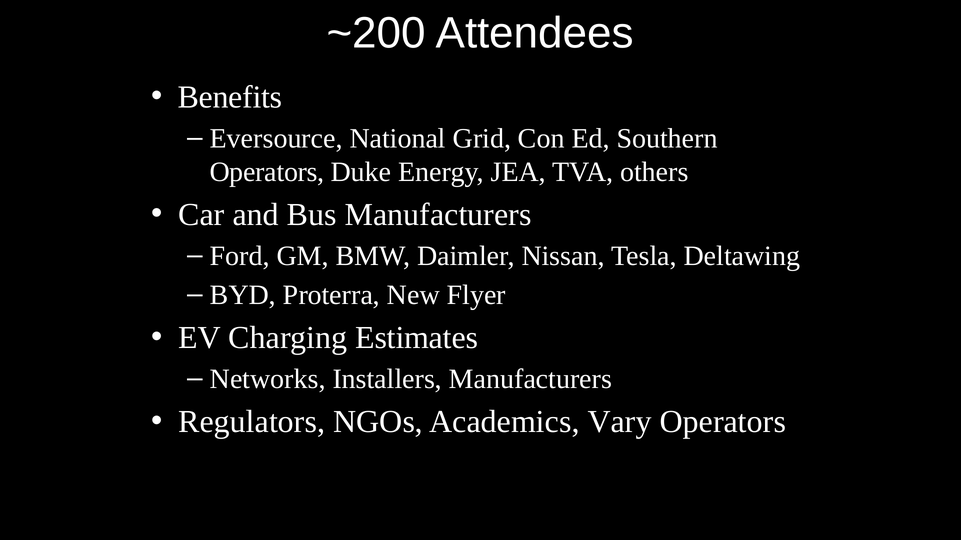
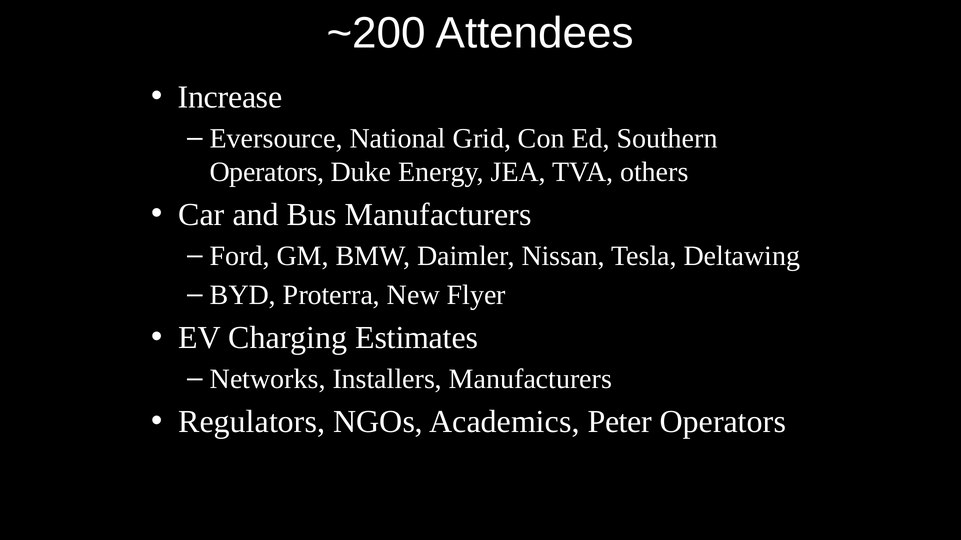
Benefits: Benefits -> Increase (230, 97)
Vary: Vary -> Peter (620, 422)
